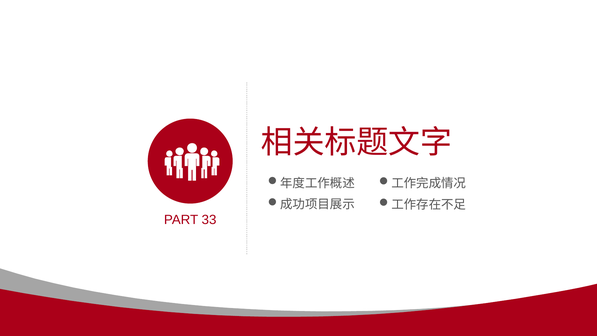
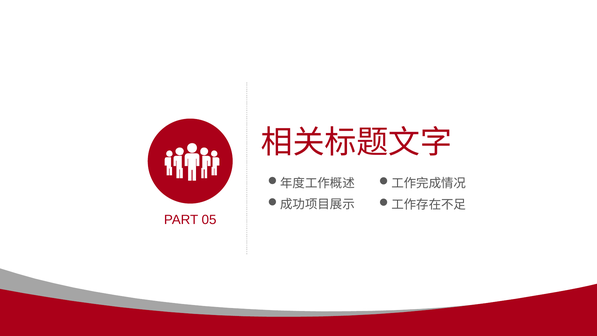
33: 33 -> 05 (209, 220)
